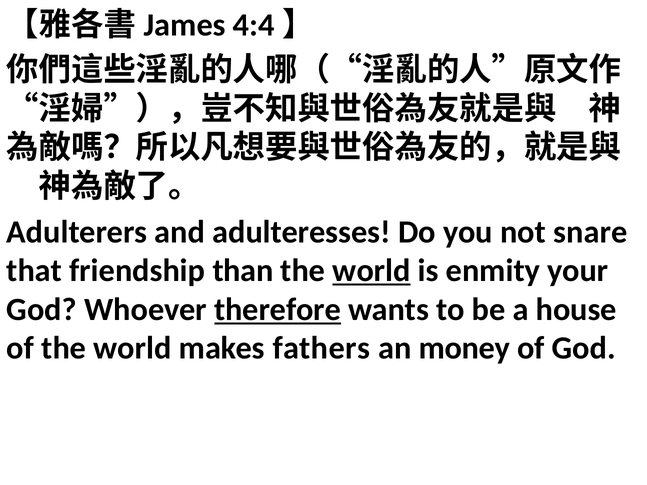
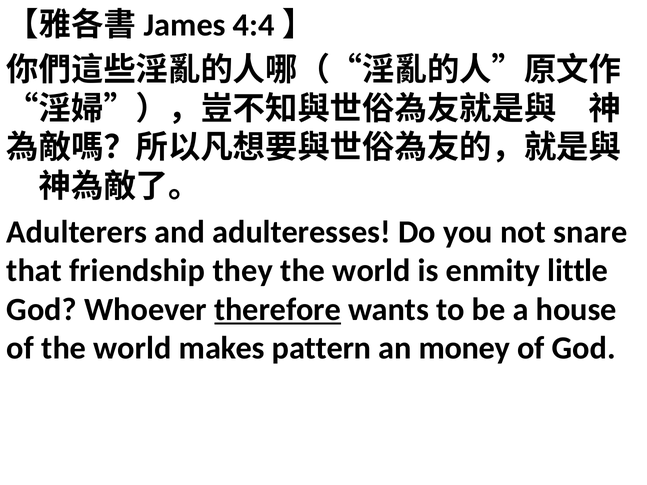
than: than -> they (243, 271)
world underline: present -> none (371, 271)
your: your -> little (578, 271)
fathers: fathers -> pattern (322, 348)
